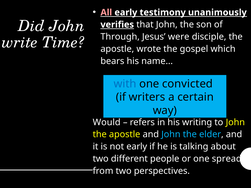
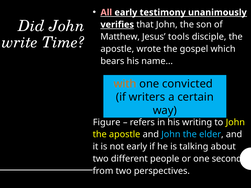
Through: Through -> Matthew (120, 37)
were: were -> tools (179, 37)
with colour: blue -> orange (125, 84)
Would: Would -> Figure (107, 122)
spread: spread -> second (227, 159)
